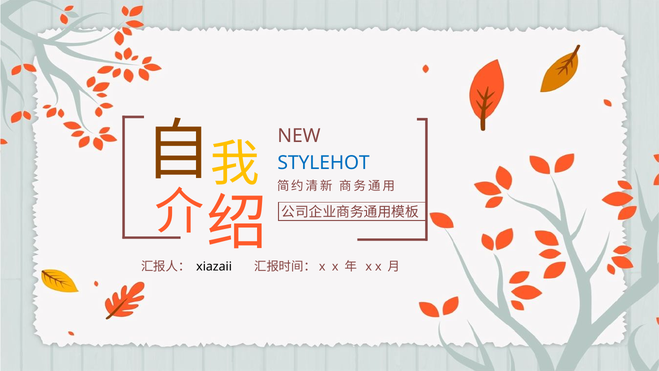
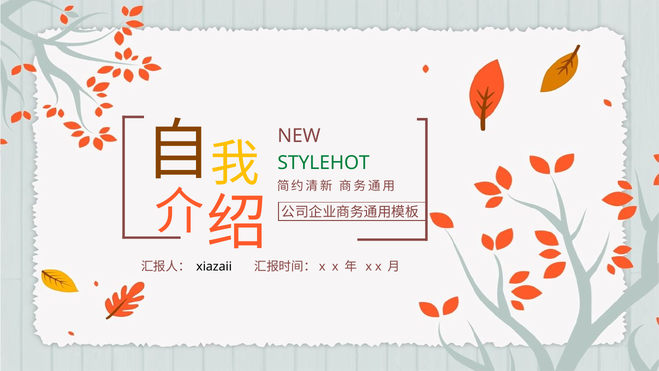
STYLEHOT colour: blue -> green (324, 163)
